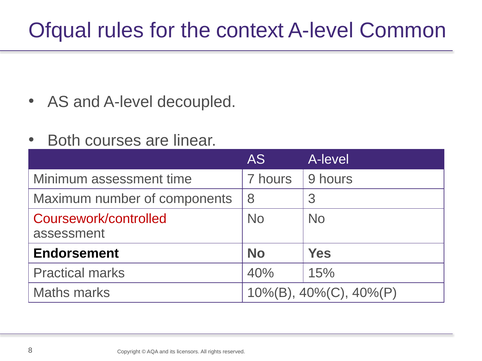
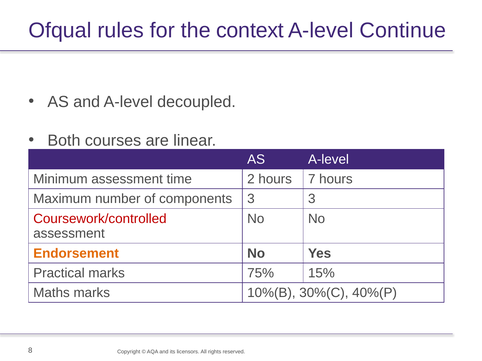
Common: Common -> Continue (403, 31)
7: 7 -> 2 (251, 179)
9: 9 -> 7 (312, 179)
components 8: 8 -> 3 (251, 199)
Endorsement colour: black -> orange (76, 254)
40%: 40% -> 75% (261, 273)
40%(C: 40%(C -> 30%(C (324, 293)
